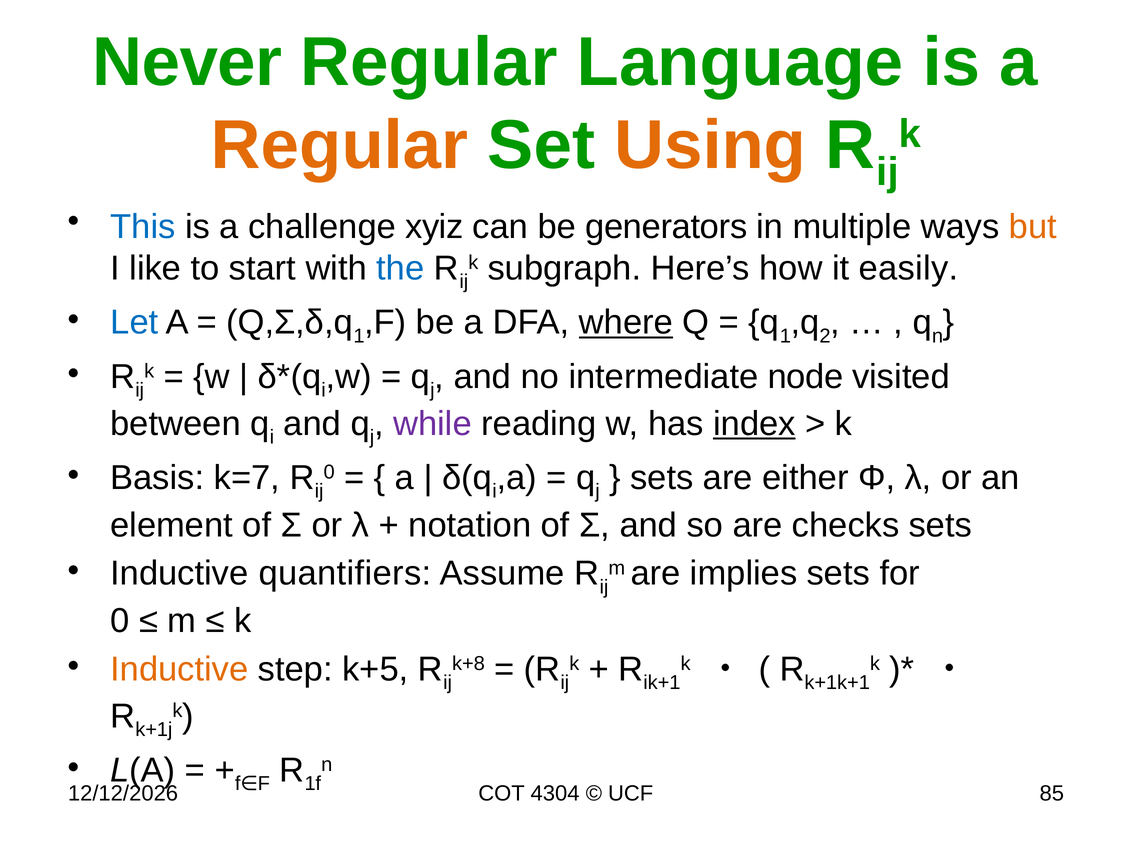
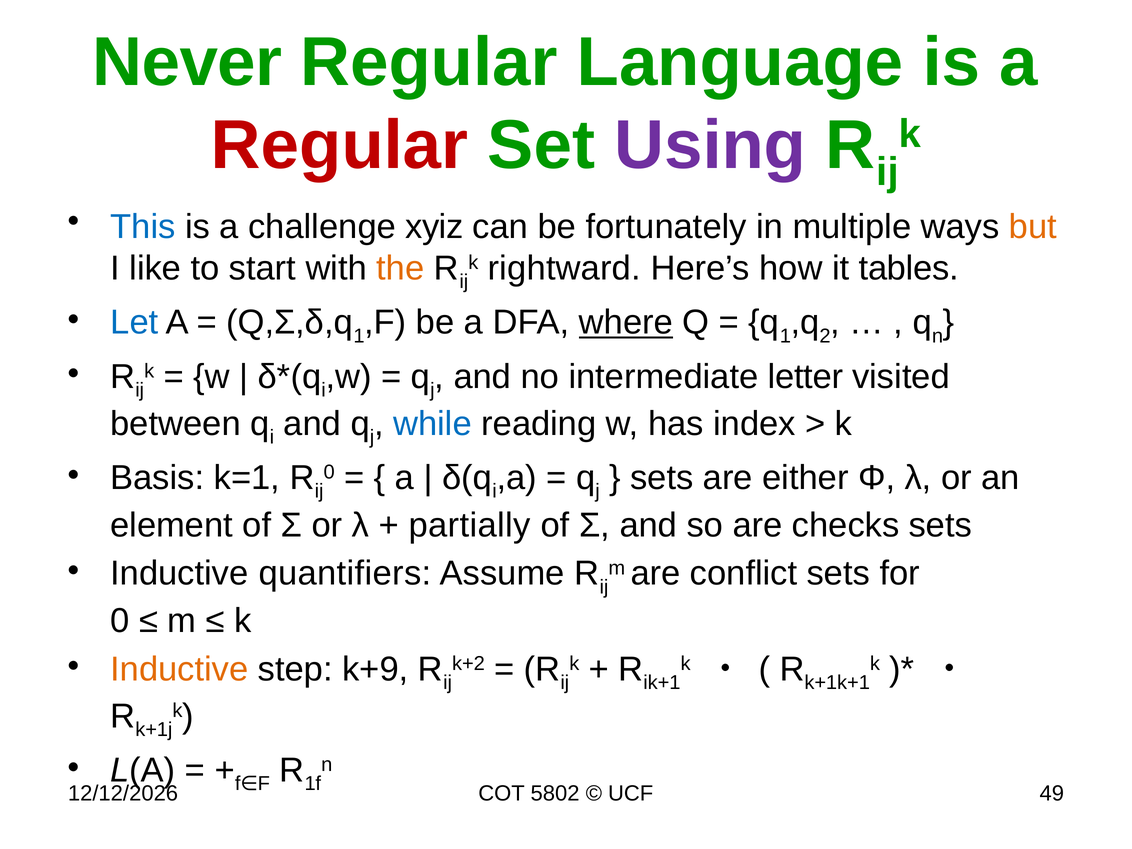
Regular colour: orange -> red (340, 145)
Using colour: orange -> purple (710, 145)
generators: generators -> fortunately (666, 227)
the colour: blue -> orange (400, 268)
subgraph: subgraph -> rightward (564, 268)
easily: easily -> tables (909, 268)
node: node -> letter (805, 377)
while colour: purple -> blue (432, 424)
index underline: present -> none (754, 424)
k=7: k=7 -> k=1 (247, 478)
notation: notation -> partially (470, 525)
implies: implies -> conflict (744, 574)
k+5: k+5 -> k+9 (375, 669)
k+8: k+8 -> k+2 (468, 664)
4304: 4304 -> 5802 (555, 794)
85: 85 -> 49 (1052, 794)
